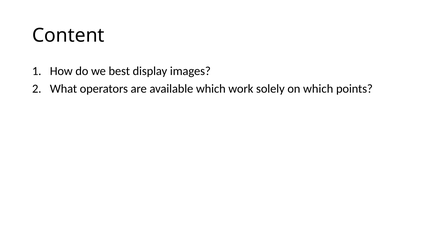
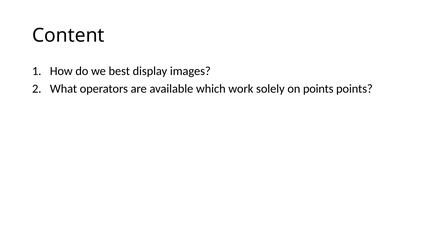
on which: which -> points (318, 89)
